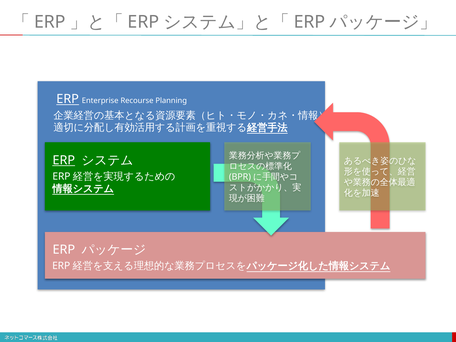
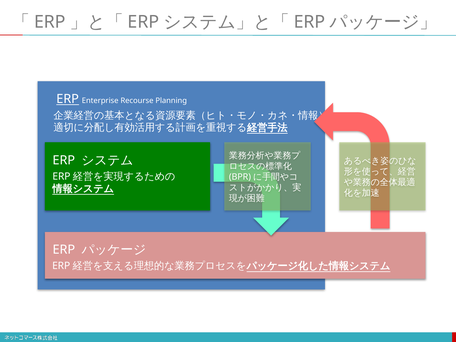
ERP underline: present -> none (64, 160)
